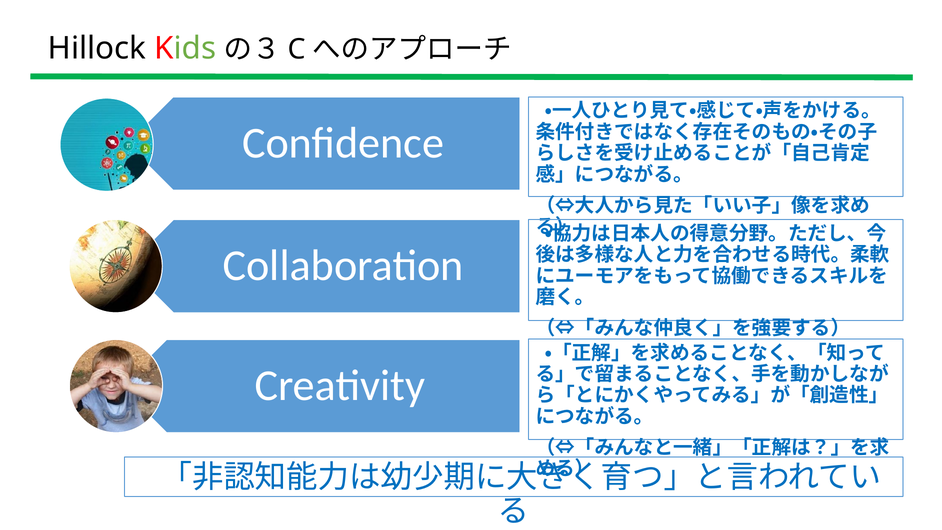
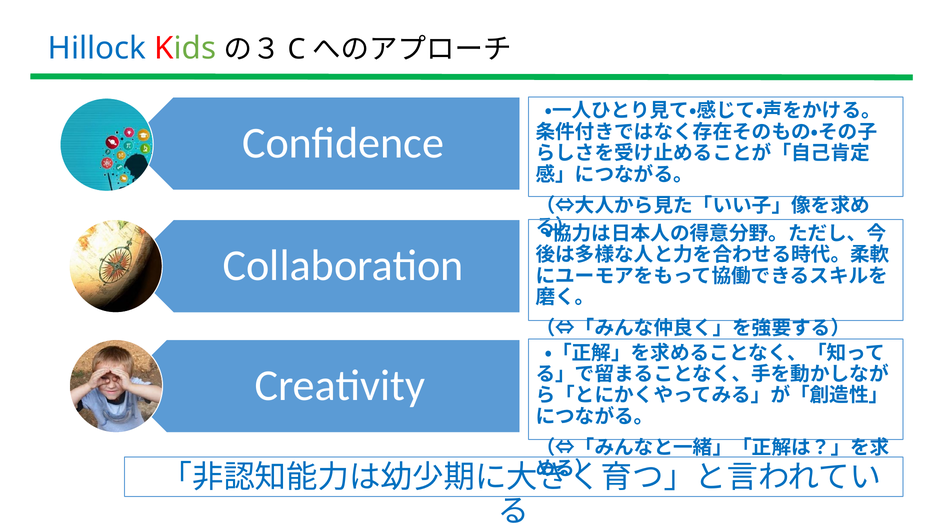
Hillock colour: black -> blue (97, 48)
